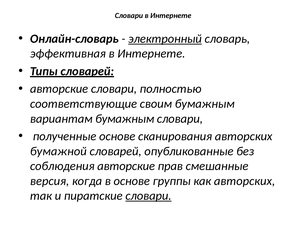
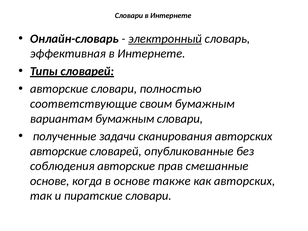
полученные основе: основе -> задачи (117, 136)
бумажной: бумажной -> авторские (58, 151)
версия: версия -> основе (50, 181)
группы: группы -> также (172, 181)
словари underline: present -> none (148, 196)
